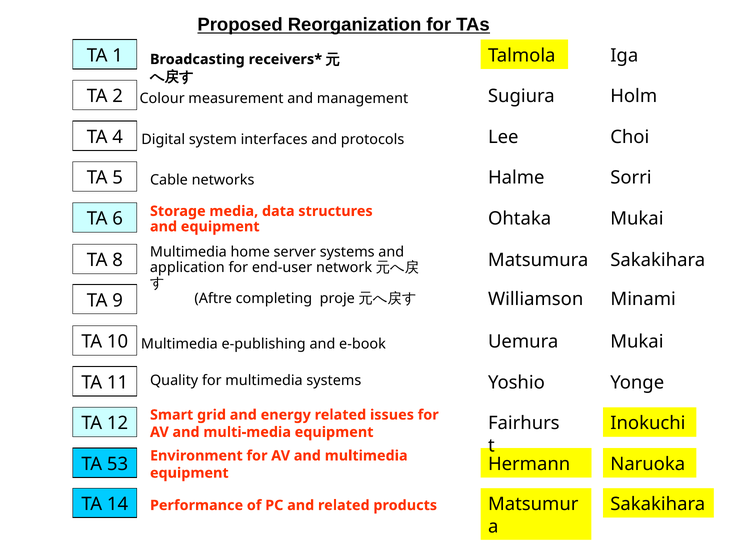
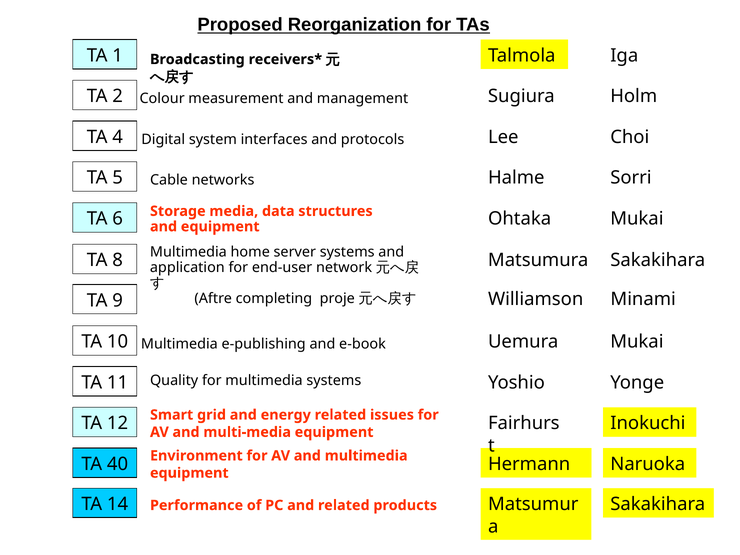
53: 53 -> 40 (118, 464)
